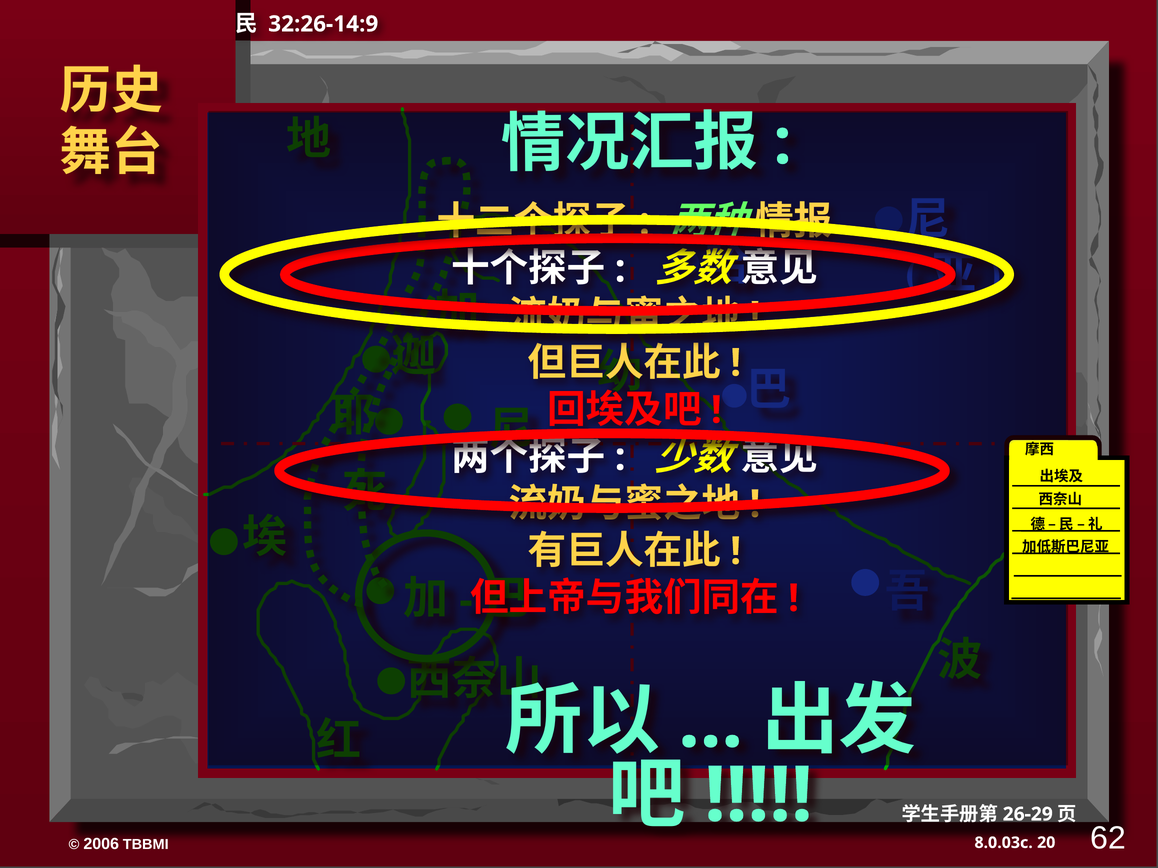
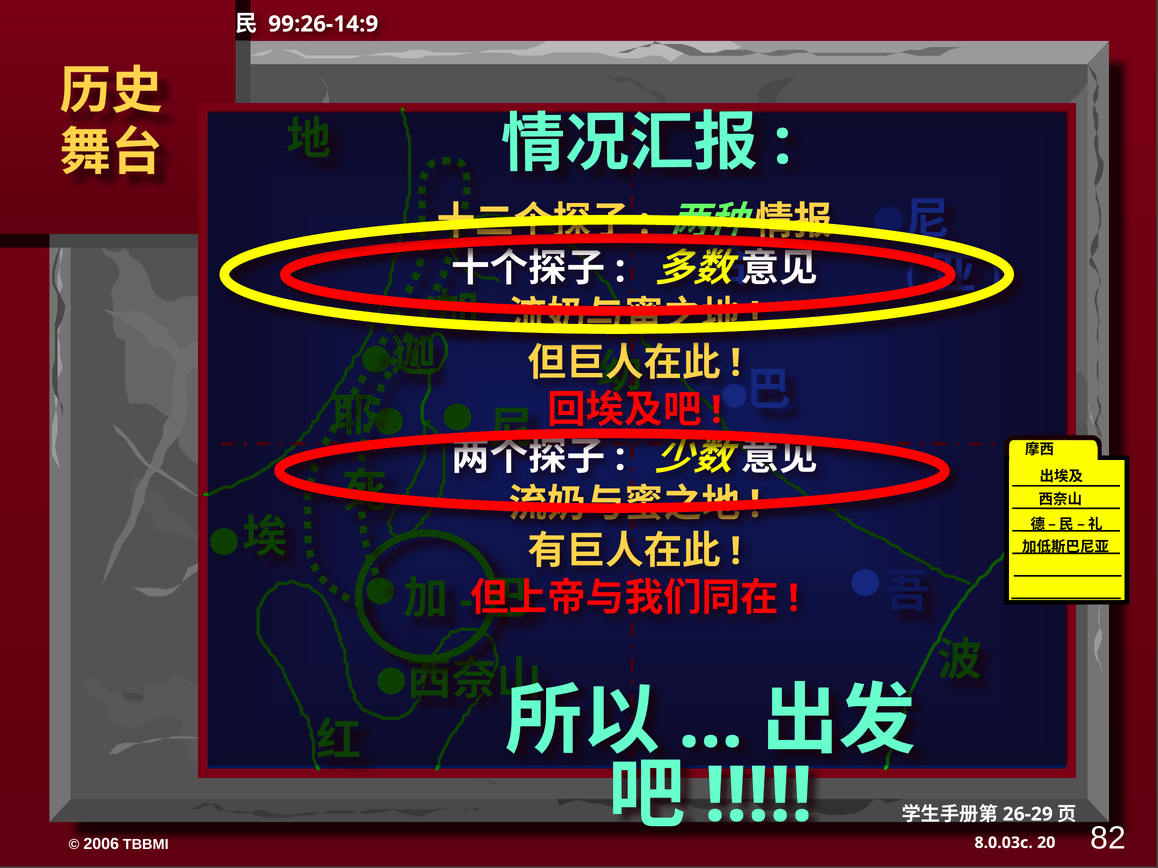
32:26-14:9: 32:26-14:9 -> 99:26-14:9 (323, 24)
62: 62 -> 82 (1108, 839)
